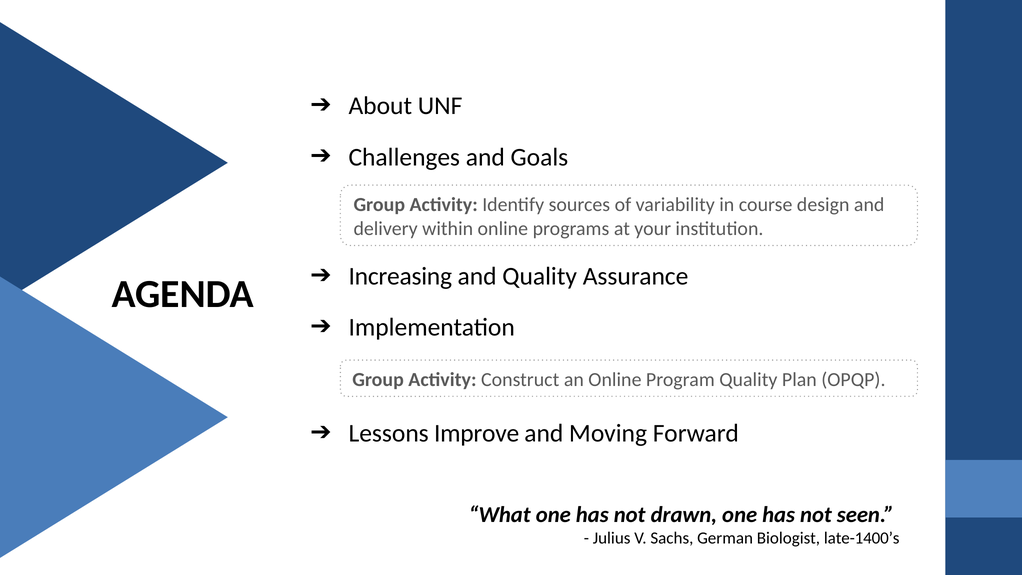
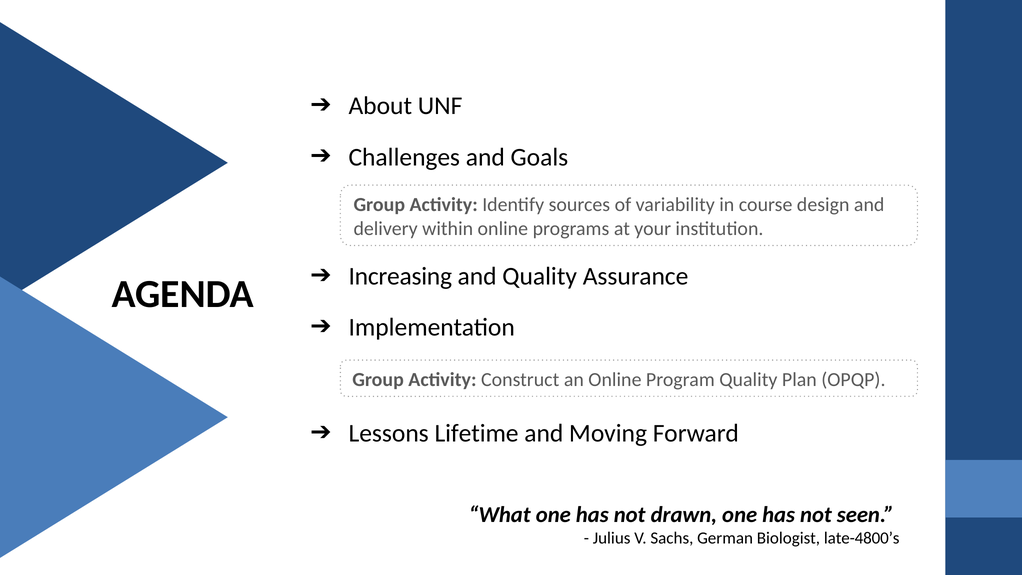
Improve: Improve -> Lifetime (477, 433)
late-1400’s: late-1400’s -> late-4800’s (862, 538)
